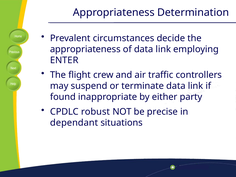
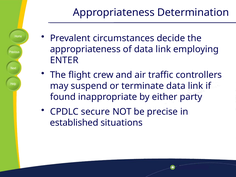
robust: robust -> secure (95, 112)
dependant: dependant -> established (74, 123)
